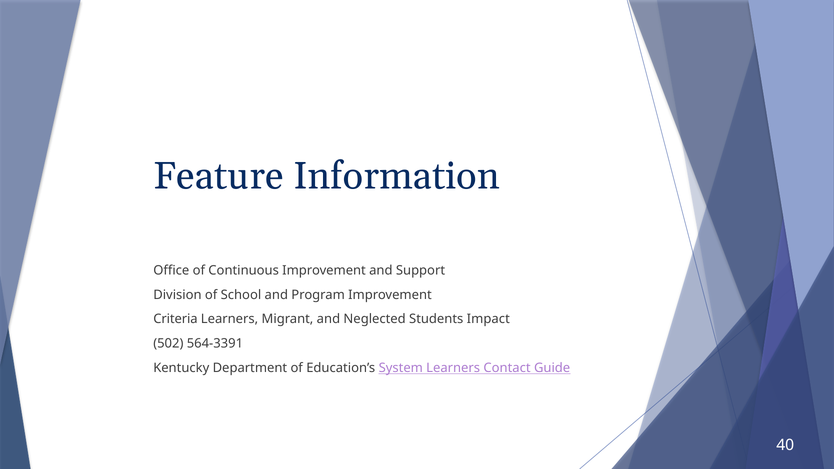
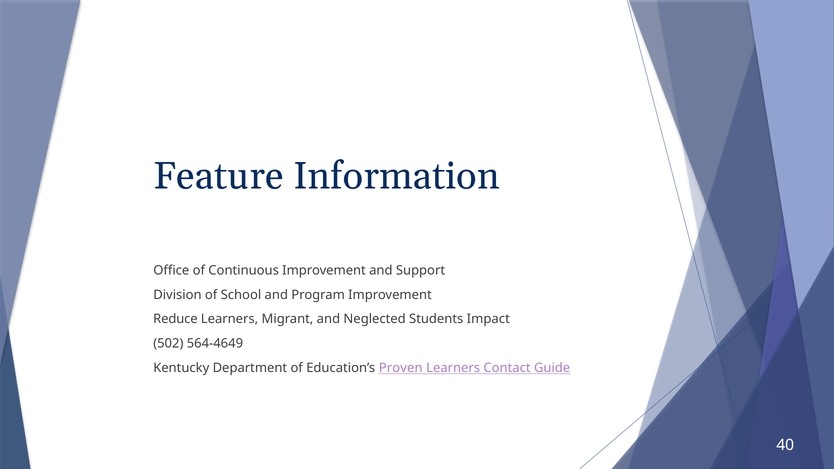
Criteria: Criteria -> Reduce (175, 319)
564-3391: 564-3391 -> 564-4649 (215, 344)
System: System -> Proven (401, 368)
